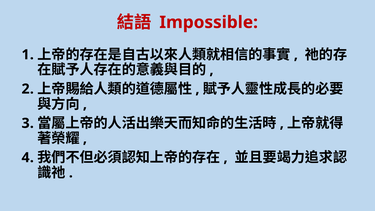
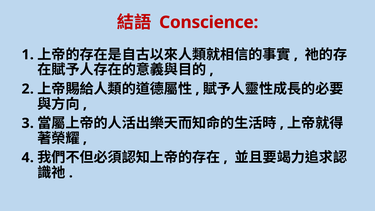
Impossible: Impossible -> Conscience (209, 22)
